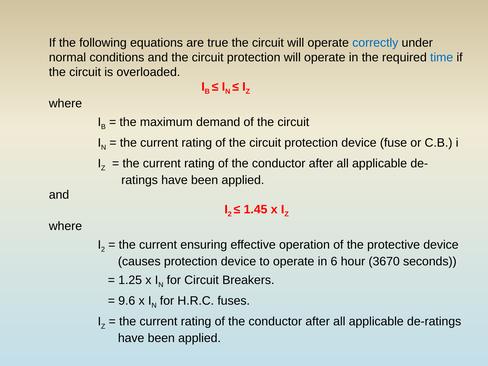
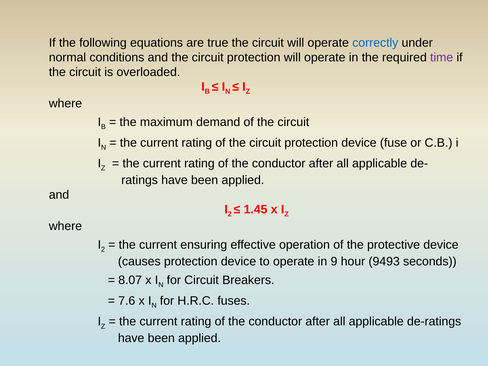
time colour: blue -> purple (442, 57)
6: 6 -> 9 (334, 261)
3670: 3670 -> 9493 (384, 261)
1.25: 1.25 -> 8.07 (130, 280)
9.6: 9.6 -> 7.6 (127, 301)
